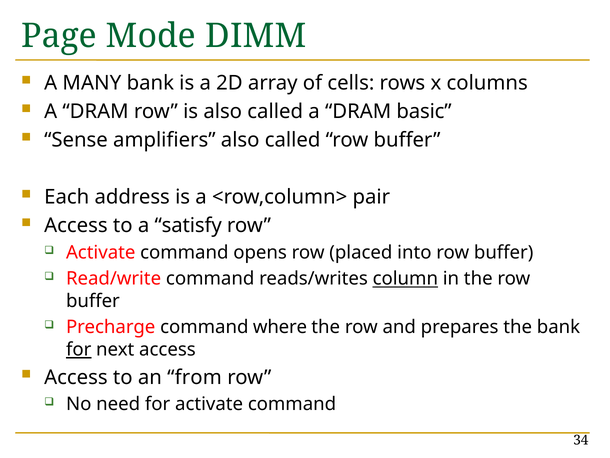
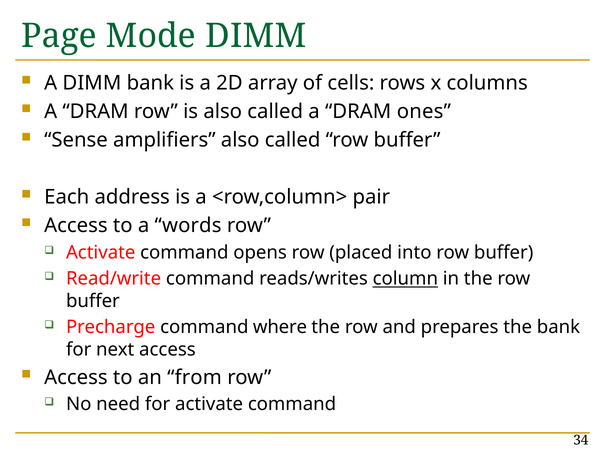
A MANY: MANY -> DIMM (92, 83)
basic: basic -> ones (424, 112)
satisfy: satisfy -> words (188, 225)
for underline: present -> none (79, 349)
